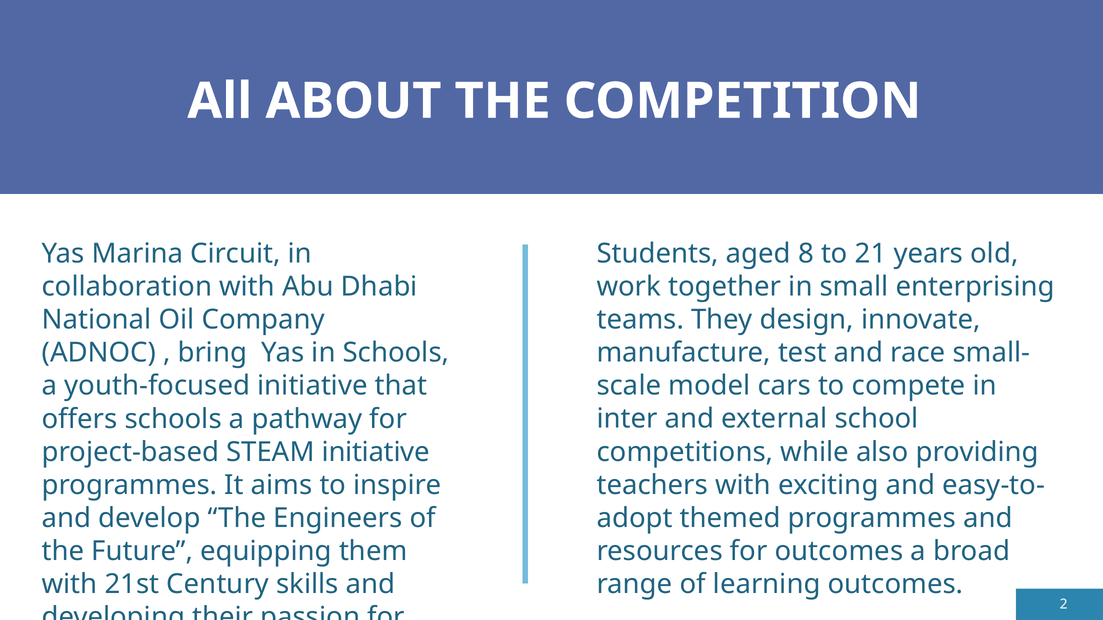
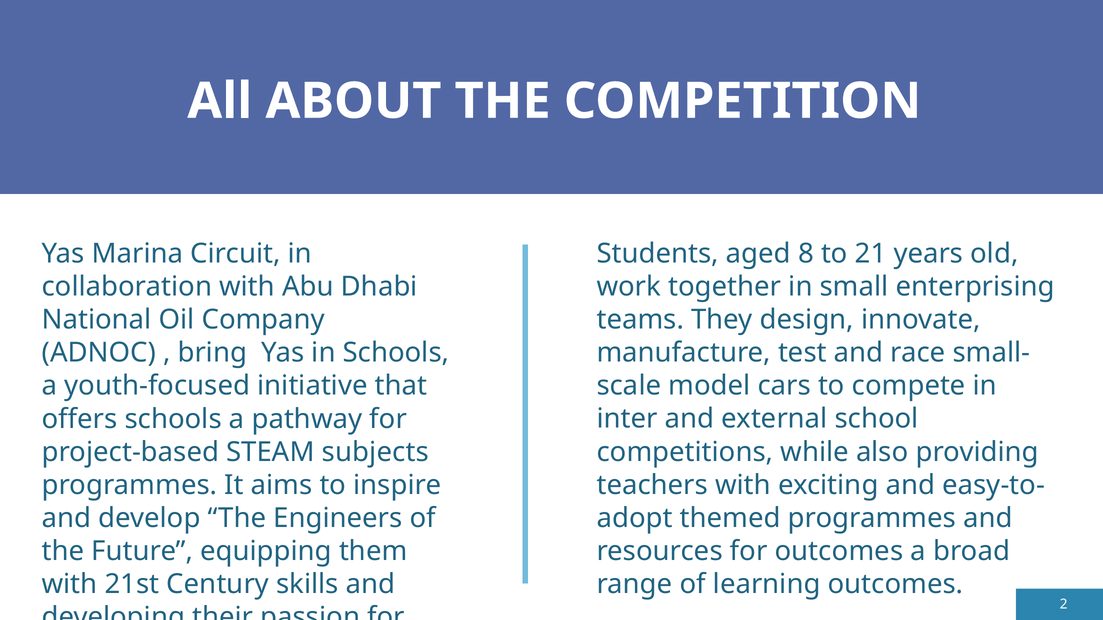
project-based STEAM initiative: initiative -> subjects (375, 452)
